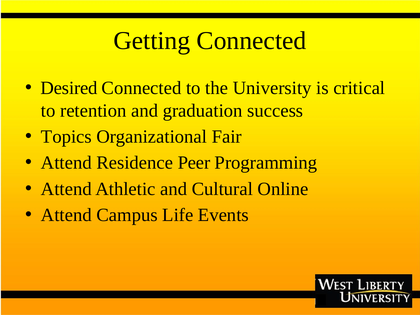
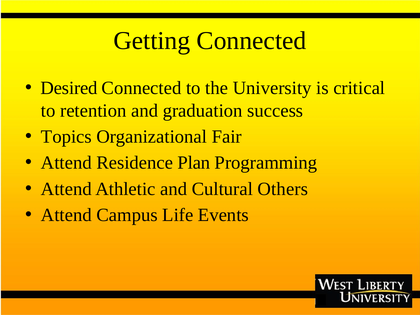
Peer: Peer -> Plan (194, 163)
Online: Online -> Others (283, 189)
